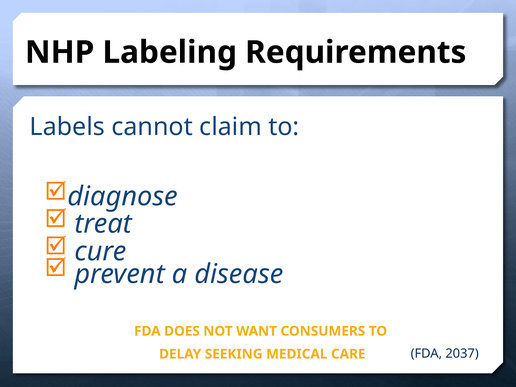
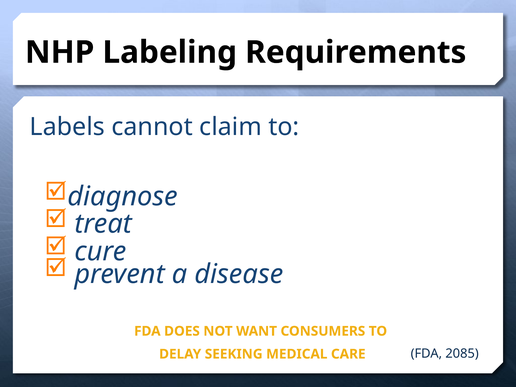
2037: 2037 -> 2085 (462, 354)
